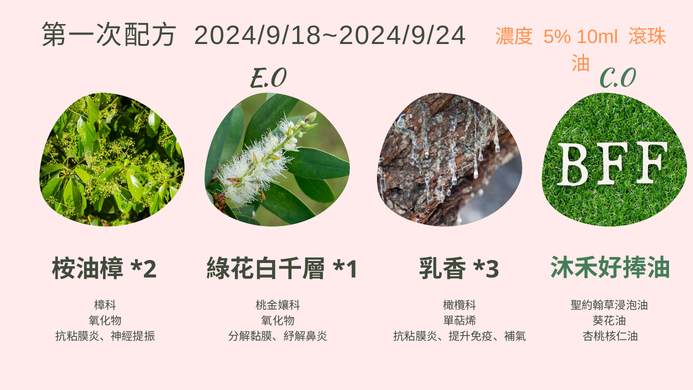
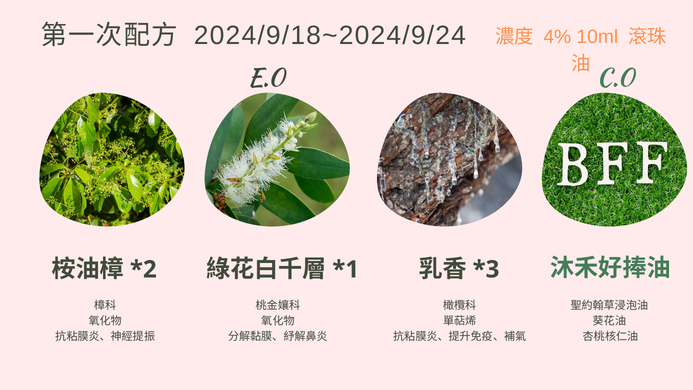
5%: 5% -> 4% (557, 37)
